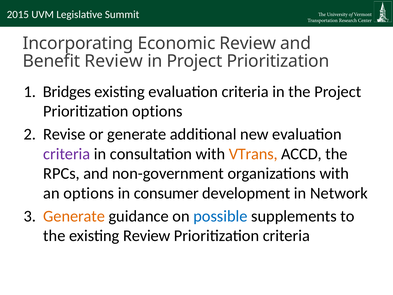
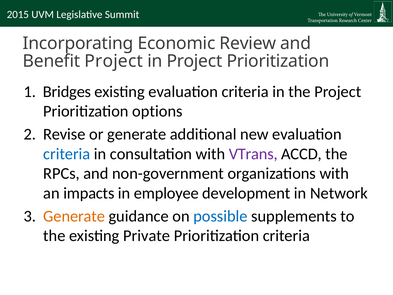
Benefit Review: Review -> Project (114, 61)
criteria colour: purple -> blue (67, 154)
VTrans colour: orange -> purple (253, 154)
an options: options -> impacts (89, 193)
consumer: consumer -> employee (166, 193)
existing Review: Review -> Private (147, 236)
